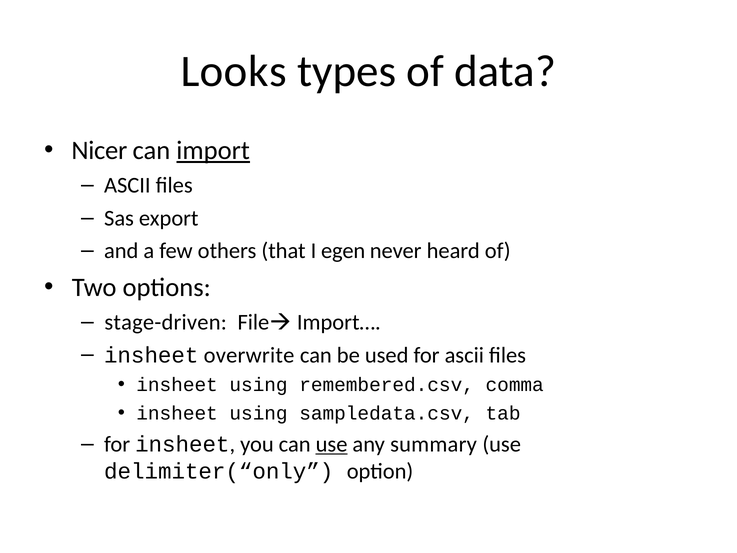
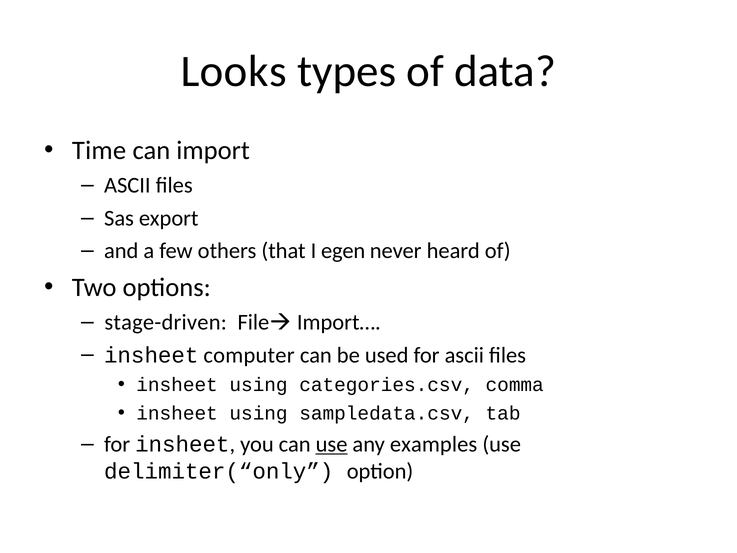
Nicer: Nicer -> Time (99, 150)
import underline: present -> none (213, 150)
overwrite: overwrite -> computer (249, 355)
remembered.csv: remembered.csv -> categories.csv (387, 385)
summary: summary -> examples (434, 444)
